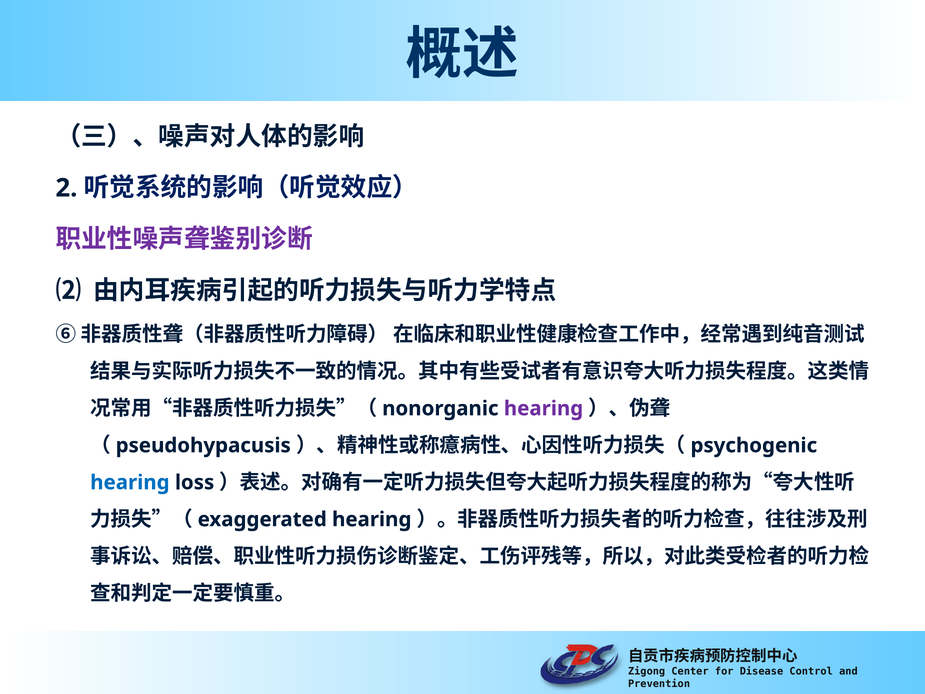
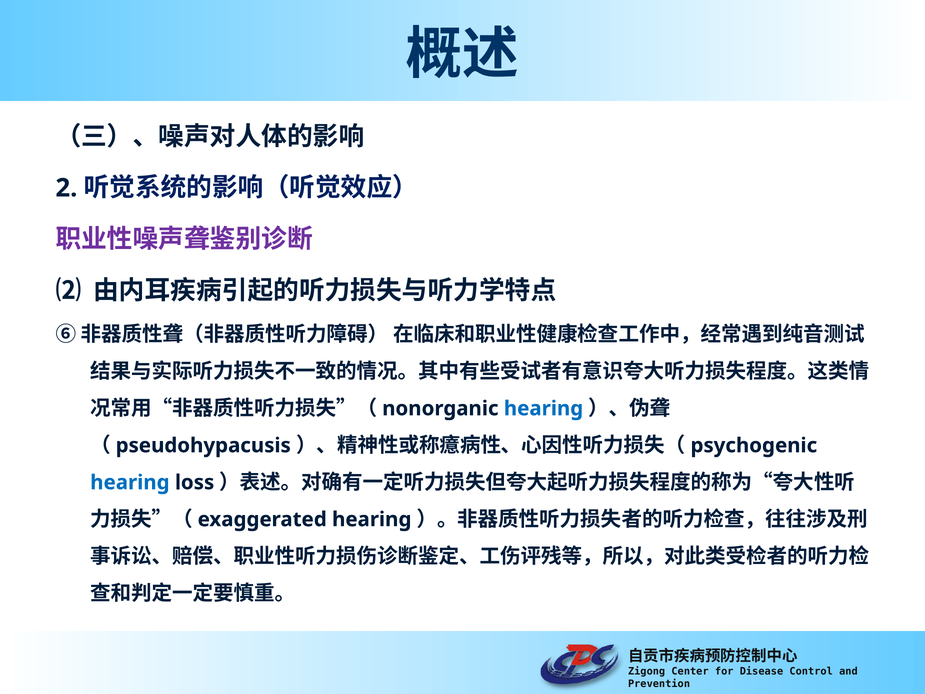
hearing colour: purple -> blue (543, 408)
